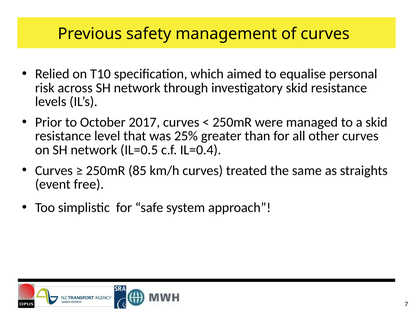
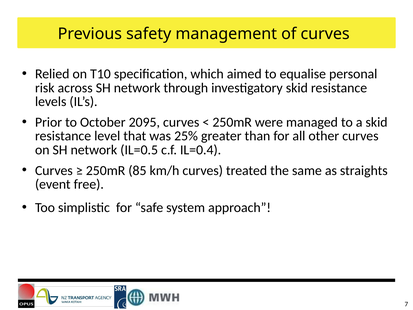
2017: 2017 -> 2095 (144, 122)
